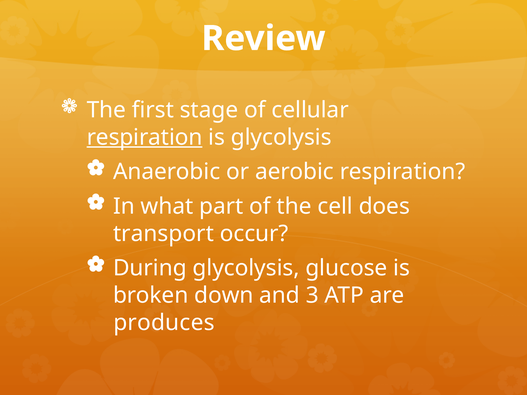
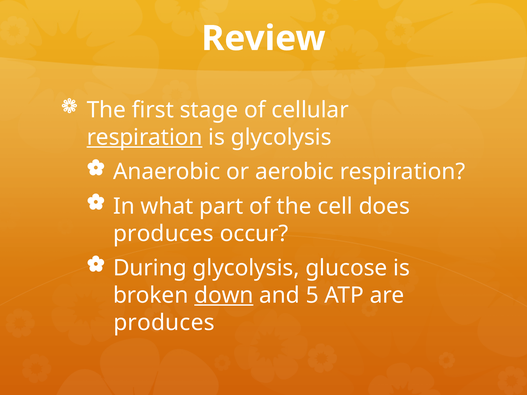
transport: transport -> produces (163, 234)
down underline: none -> present (224, 295)
3: 3 -> 5 (312, 295)
